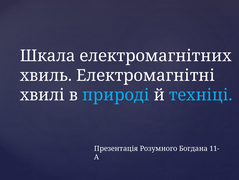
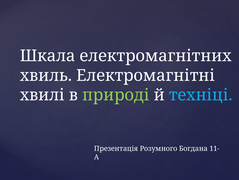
природі colour: light blue -> light green (116, 95)
